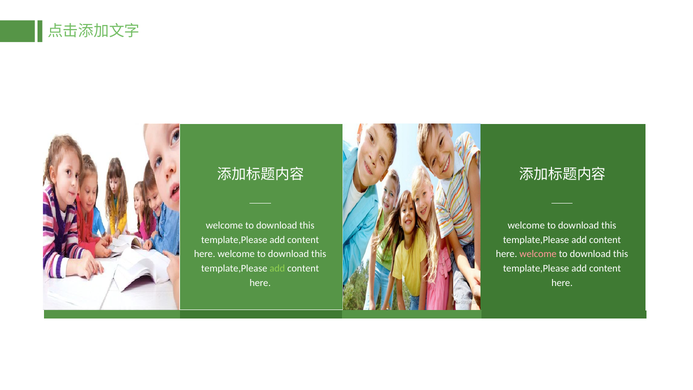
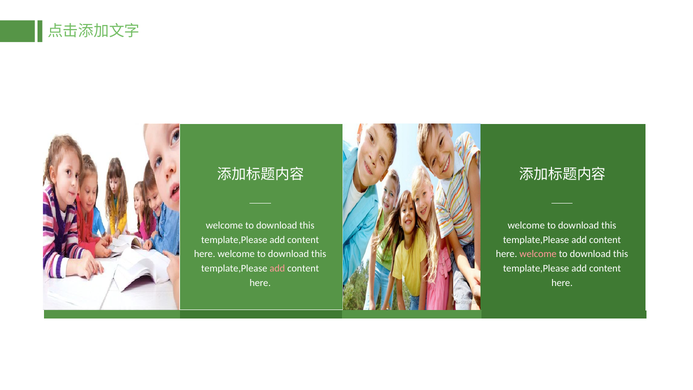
add colour: light green -> pink (277, 268)
